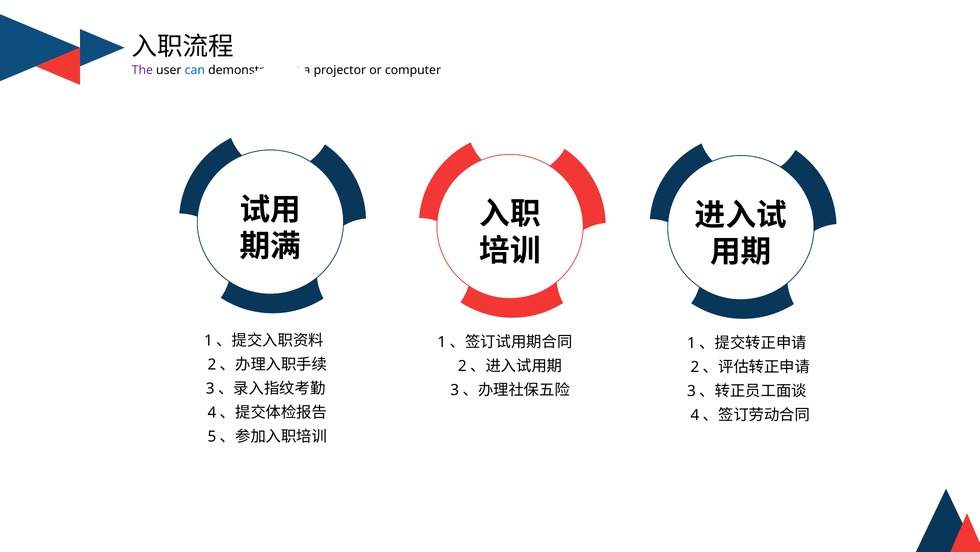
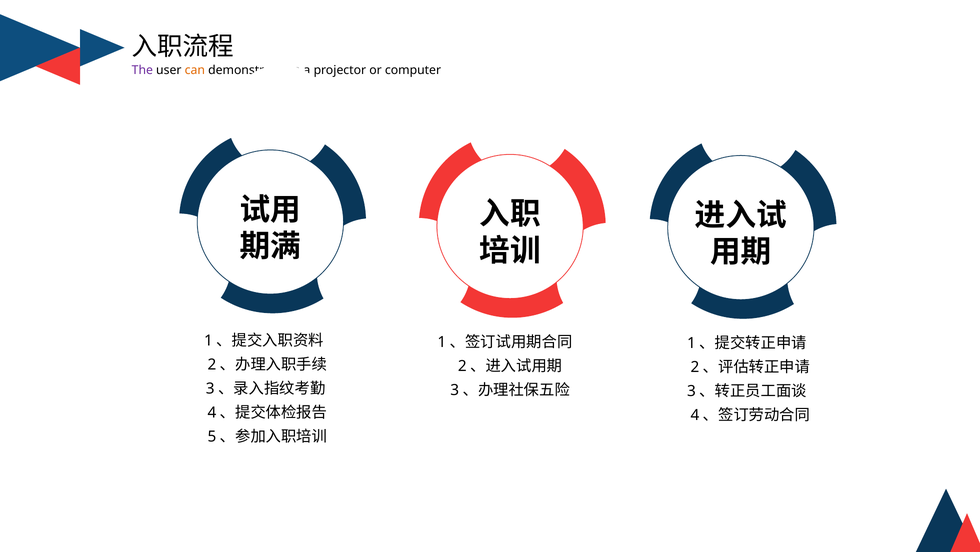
can colour: blue -> orange (195, 70)
